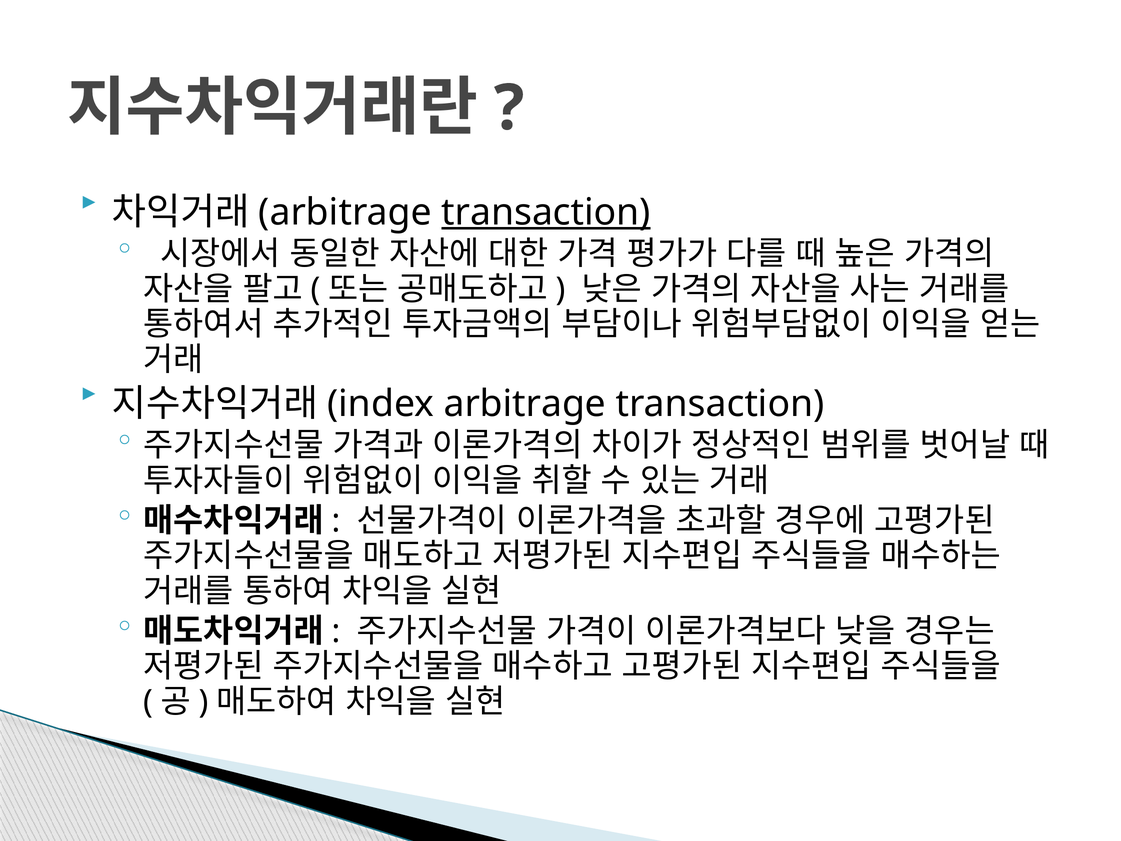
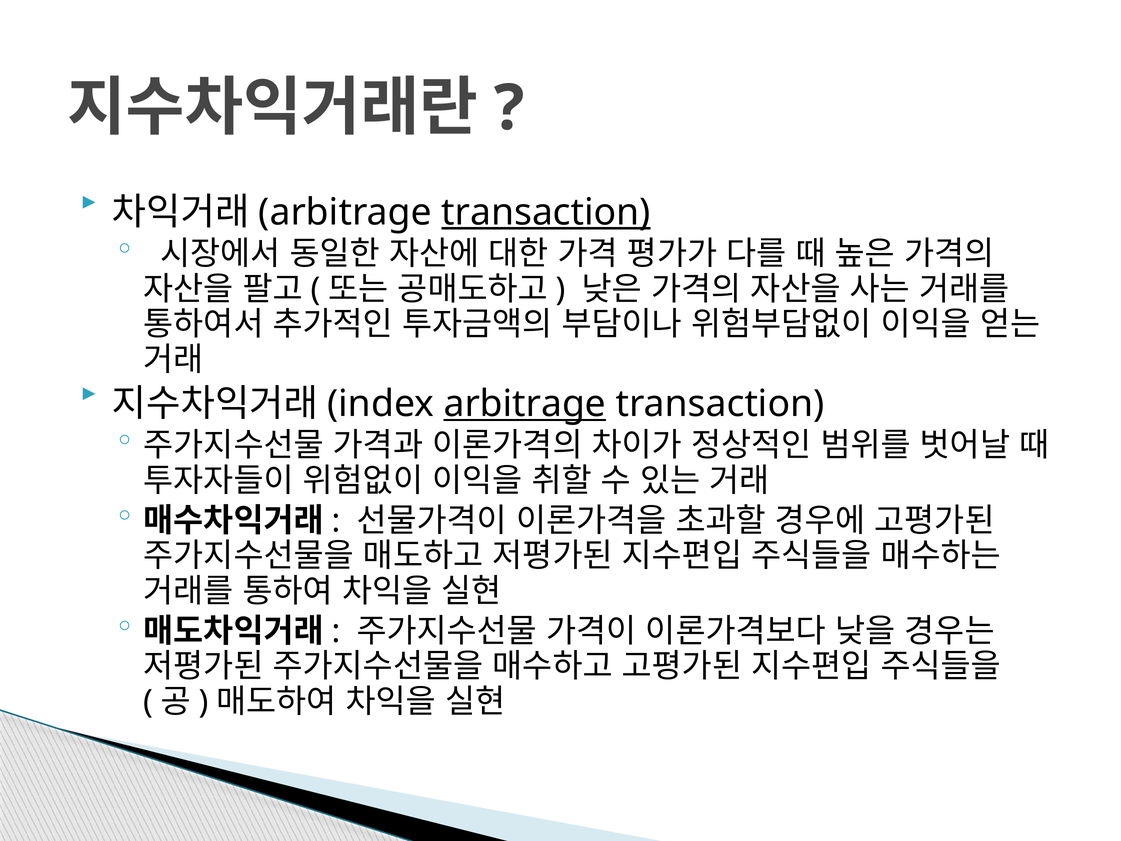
arbitrage underline: none -> present (525, 404)
